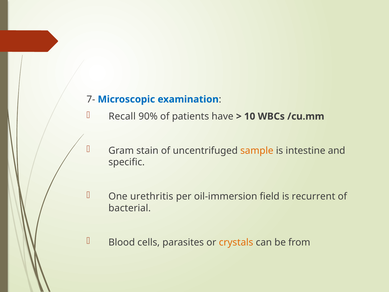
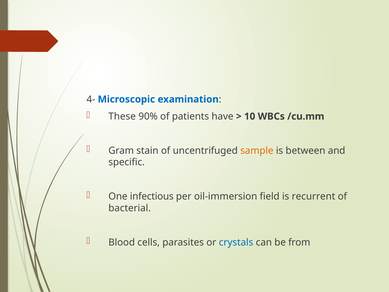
7-: 7- -> 4- (91, 99)
Recall: Recall -> These (122, 116)
intestine: intestine -> between (305, 150)
urethritis: urethritis -> infectious (152, 196)
crystals colour: orange -> blue (236, 242)
